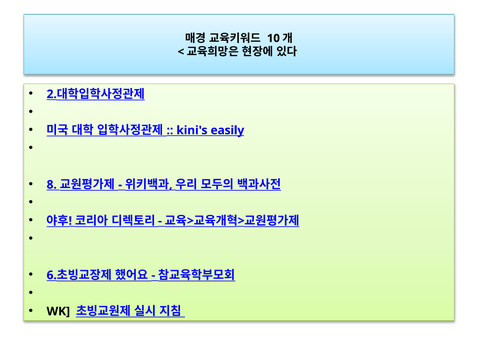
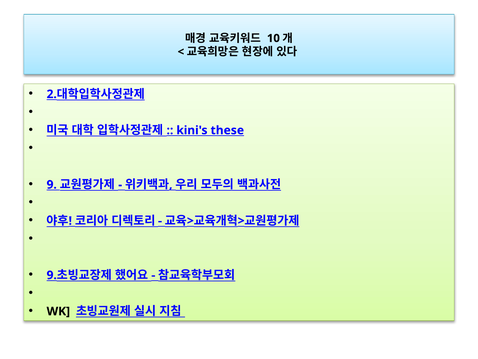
easily: easily -> these (227, 130)
8: 8 -> 9 (52, 184)
6: 6 -> 9 (52, 275)
